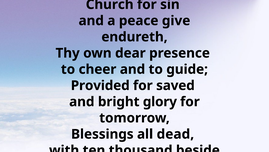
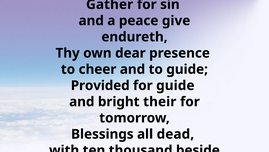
Church: Church -> Gather (110, 4)
for saved: saved -> guide (175, 85)
glory: glory -> their (160, 101)
